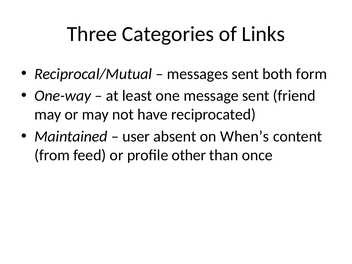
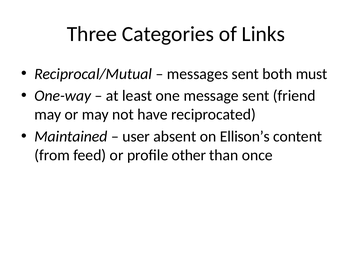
form: form -> must (312, 74)
When’s: When’s -> Ellison’s (245, 136)
